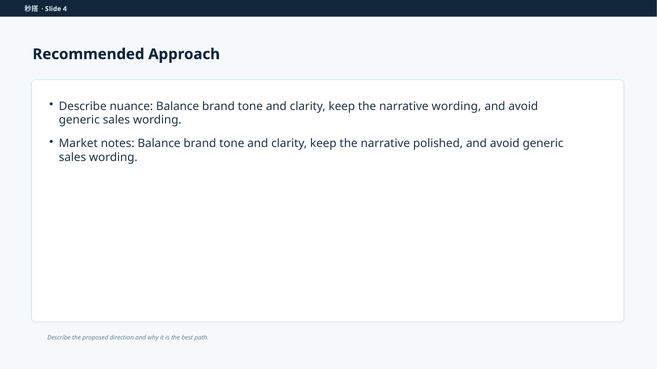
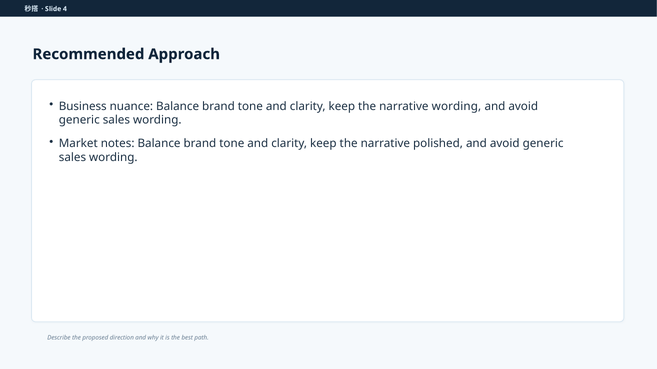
Describe: Describe -> Business (83, 106)
